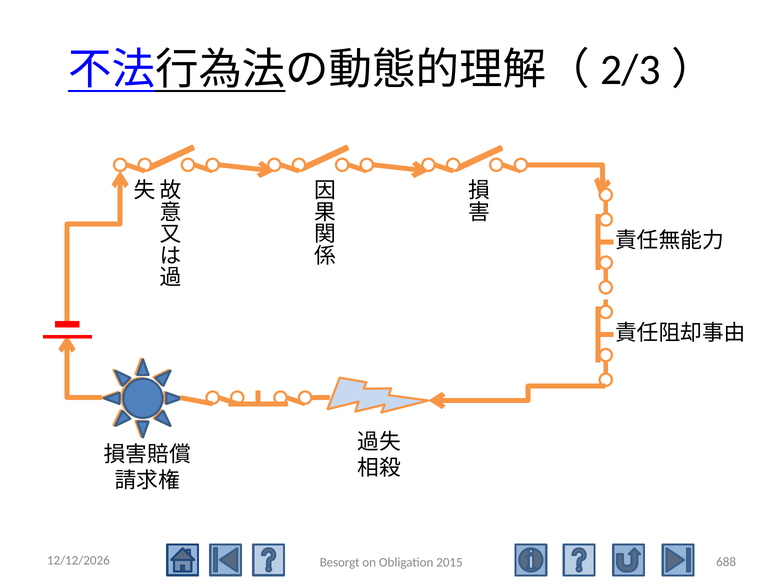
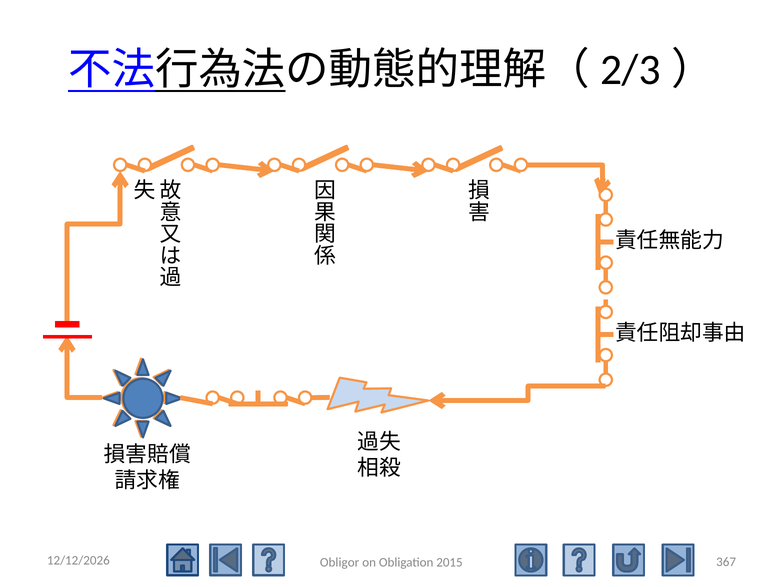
688: 688 -> 367 (726, 562)
Besorgt: Besorgt -> Obligor (340, 563)
